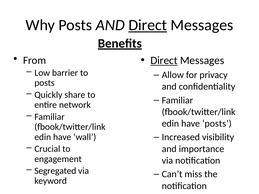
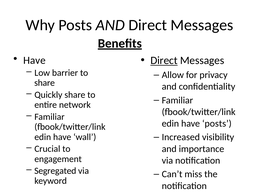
Direct underline: present -> none (148, 25)
From: From -> Have (35, 60)
posts: posts -> share (45, 83)
